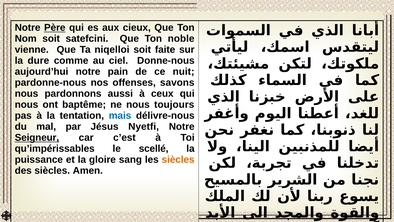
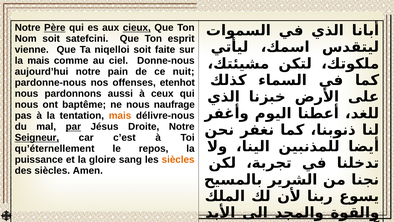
cieux underline: none -> present (137, 28)
noble: noble -> esprit (181, 39)
la dure: dure -> mais (38, 61)
savons: savons -> etenhot (177, 83)
toujours: toujours -> naufrage (174, 105)
mais colour: blue -> orange (120, 115)
par underline: none -> present (73, 126)
Nyetfi: Nyetfi -> Droite (144, 126)
qu’impérissables: qu’impérissables -> qu’éternellement (55, 148)
scellé: scellé -> repos (154, 148)
